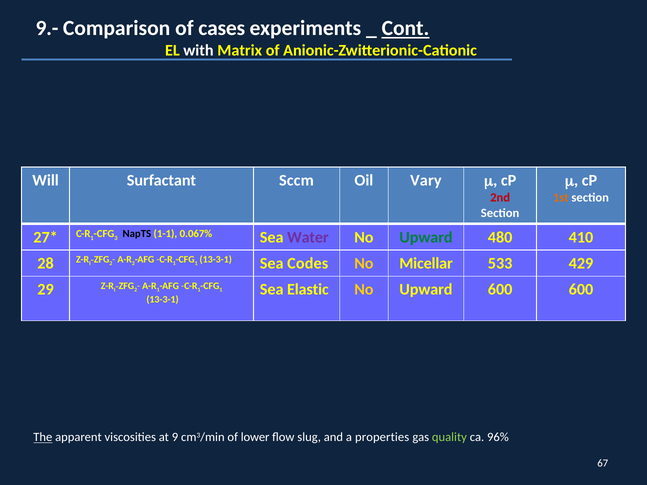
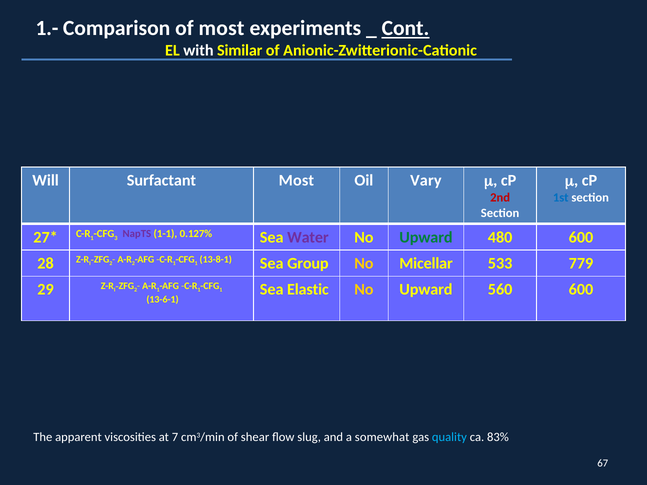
9.-: 9.- -> 1.- (47, 28)
of cases: cases -> most (222, 28)
Matrix: Matrix -> Similar (240, 51)
Surfactant Sccm: Sccm -> Most (296, 180)
1st colour: orange -> blue (561, 198)
NapTS colour: black -> purple (137, 234)
0.067%: 0.067% -> 0.127% (196, 234)
480 410: 410 -> 600 (581, 237)
13-3-1: 13-3-1 -> 13-8-1 (216, 260)
Codes: Codes -> Group (308, 264)
429: 429 -> 779 (581, 264)
Upward 600: 600 -> 560 (500, 290)
13-3-1: 13-3-1 -> 13-6-1 (163, 299)
The underline: present -> none (43, 438)
9: 9 -> 7 (175, 438)
lower: lower -> shear (255, 438)
properties: properties -> somewhat (382, 438)
quality colour: light green -> light blue (449, 438)
96%: 96% -> 83% (498, 438)
